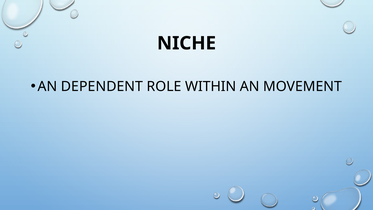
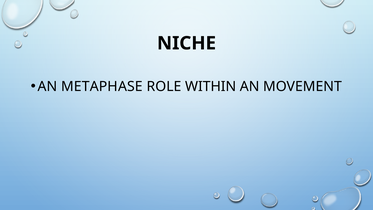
DEPENDENT: DEPENDENT -> METAPHASE (102, 87)
